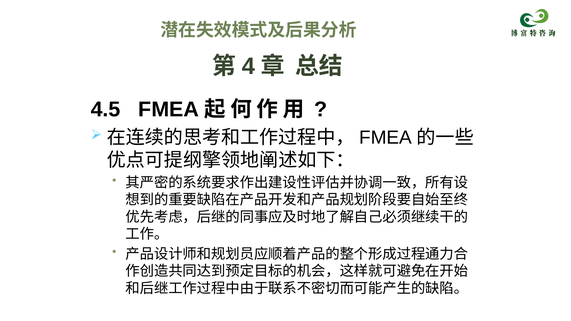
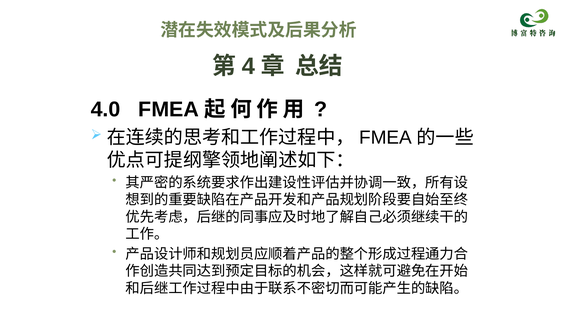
4.5: 4.5 -> 4.0 (106, 110)
